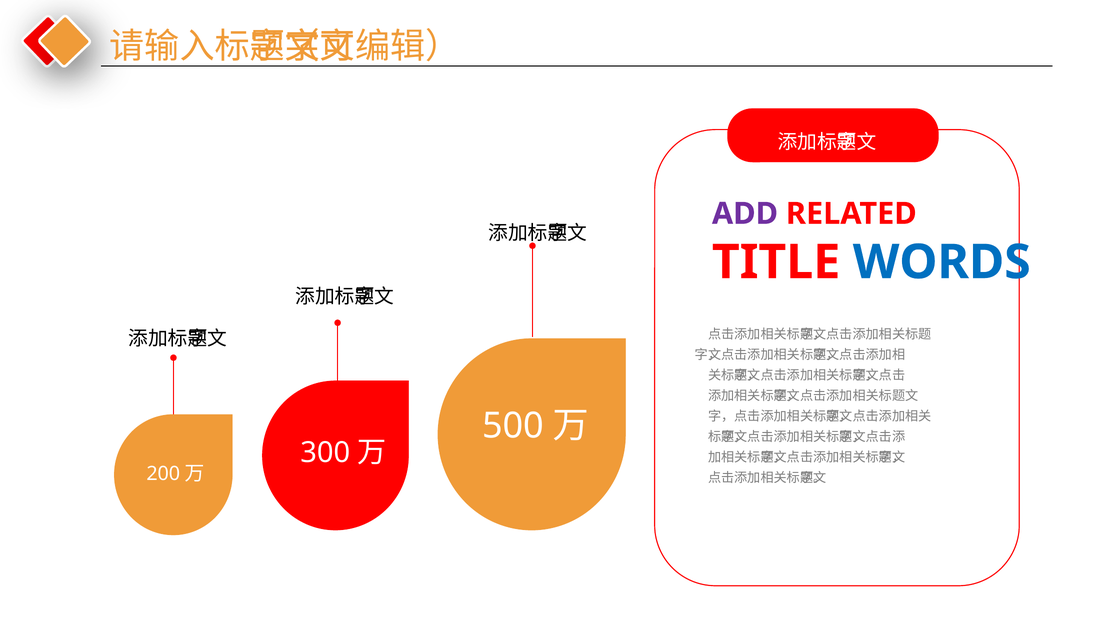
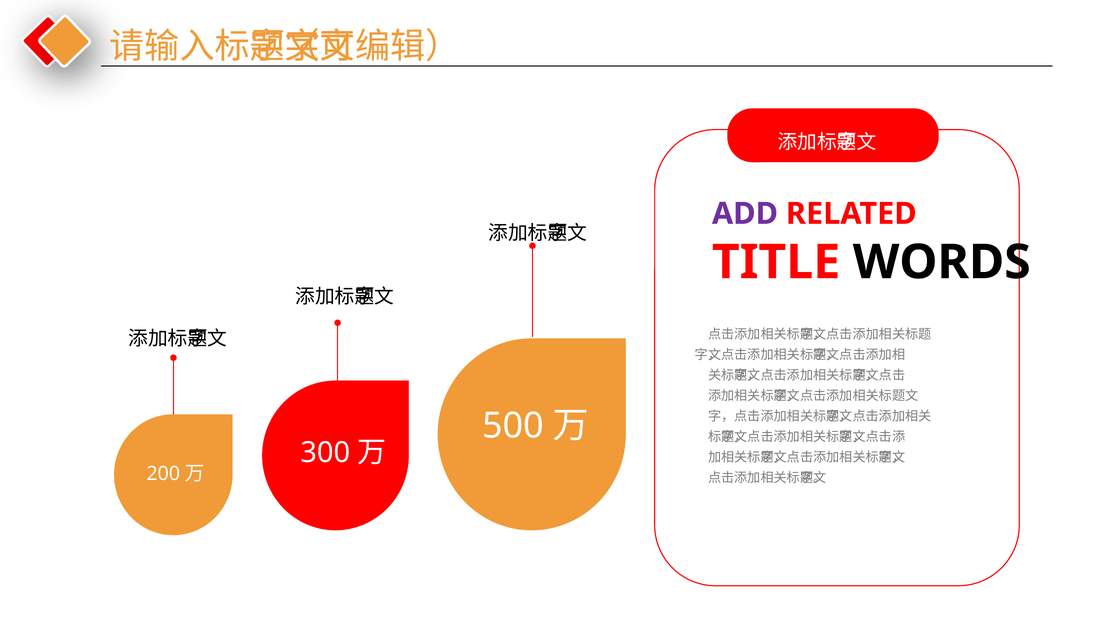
WORDS colour: blue -> black (942, 262)
